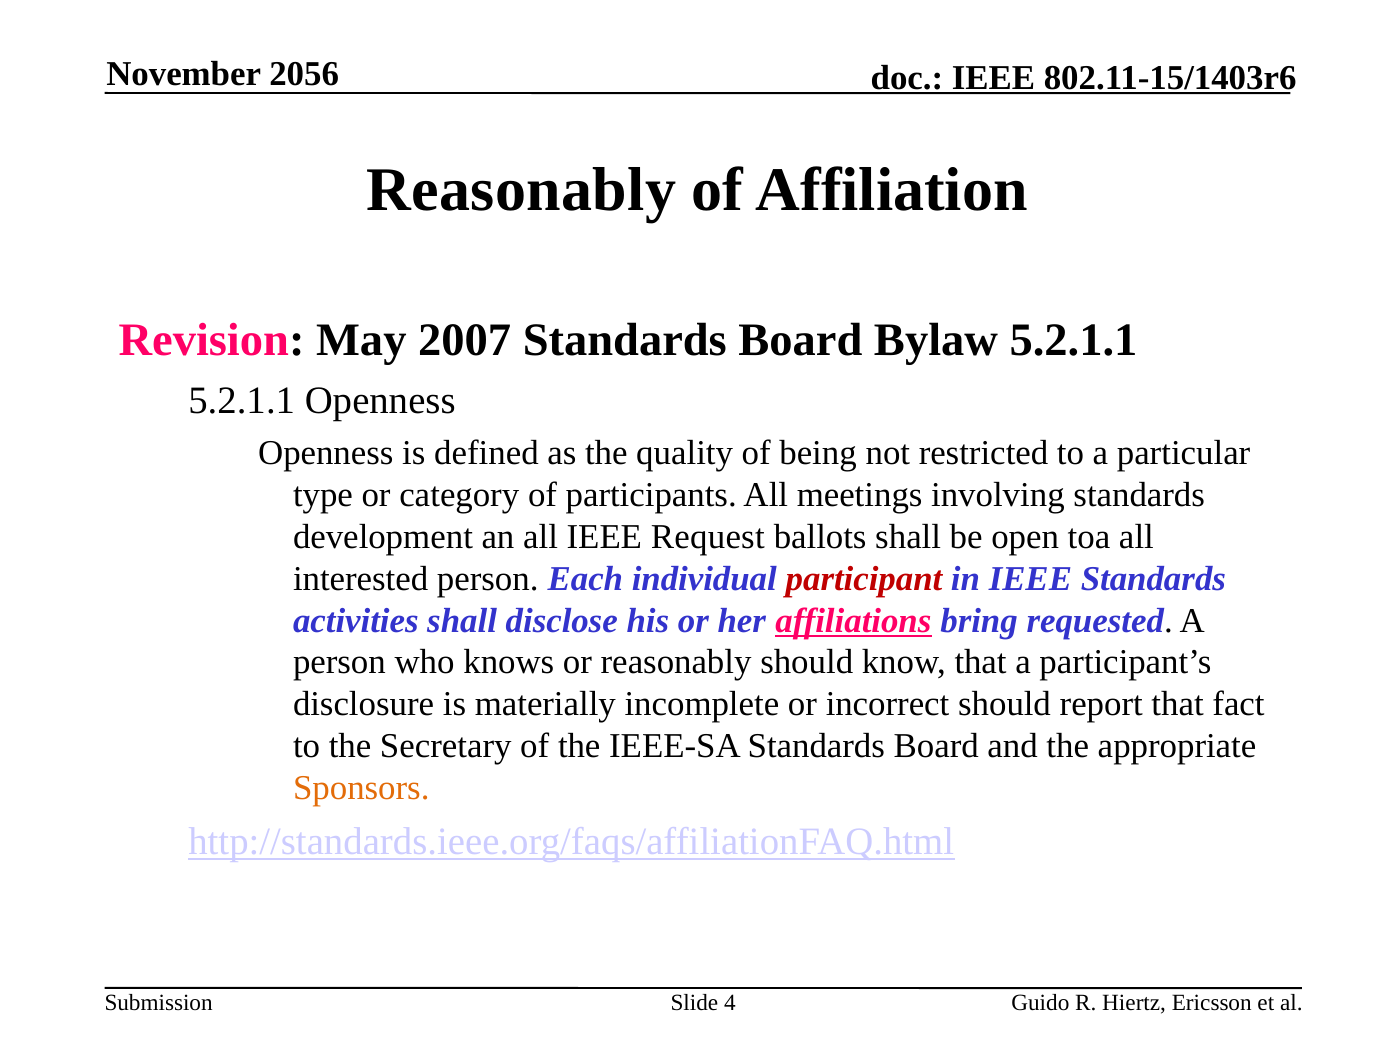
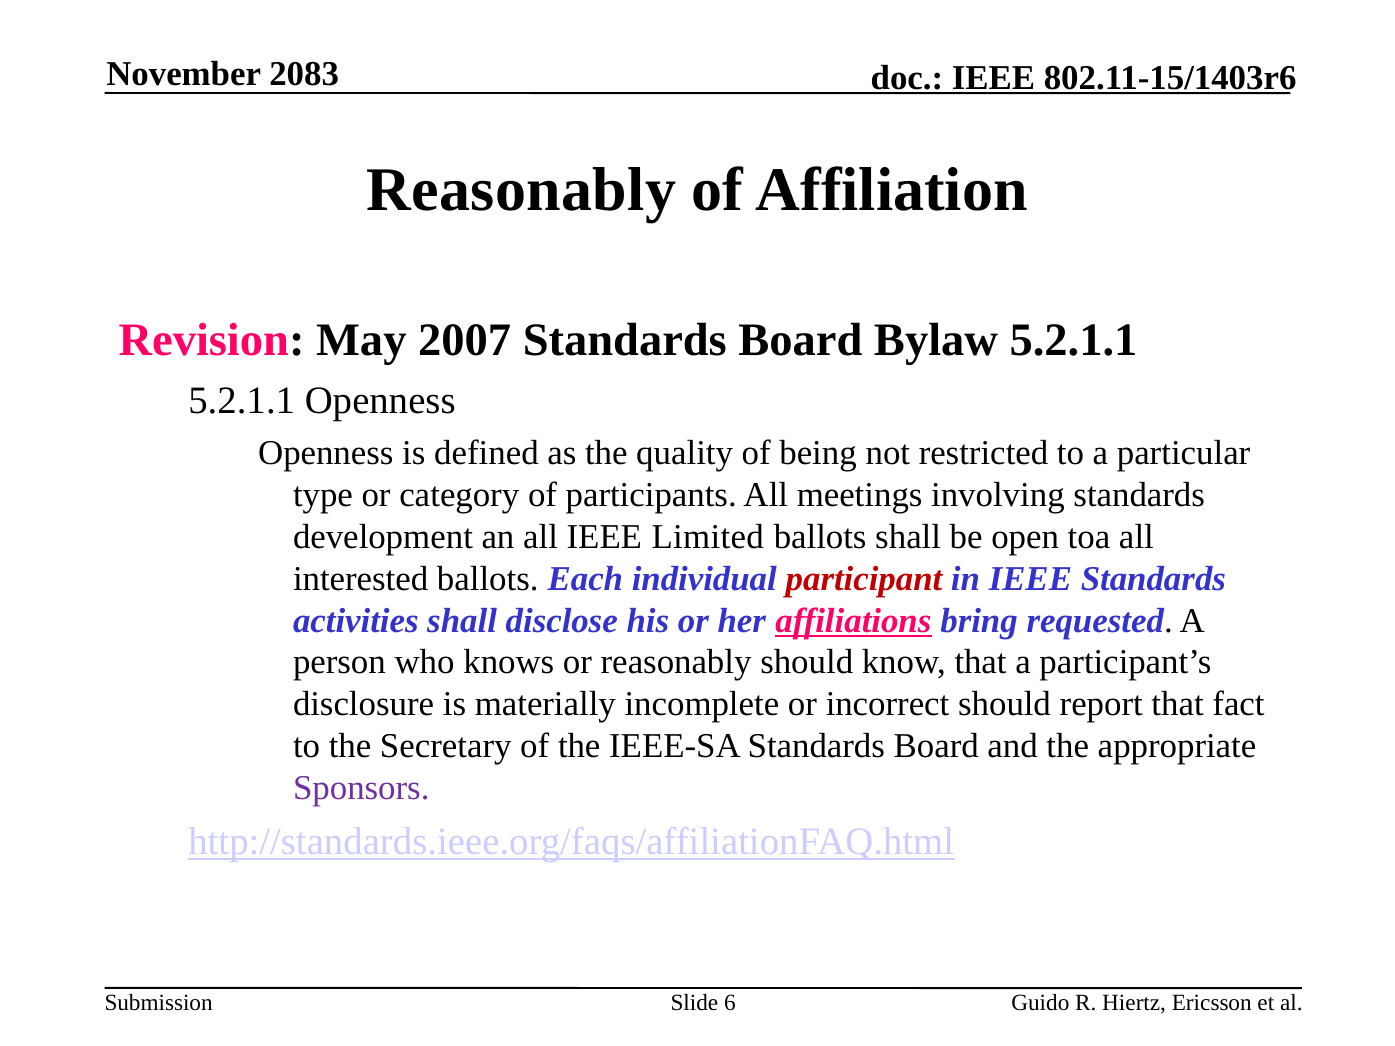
2056: 2056 -> 2083 (304, 74)
Request: Request -> Limited (708, 537)
interested person: person -> ballots (488, 579)
Sponsors colour: orange -> purple (361, 788)
4: 4 -> 6 (730, 1003)
